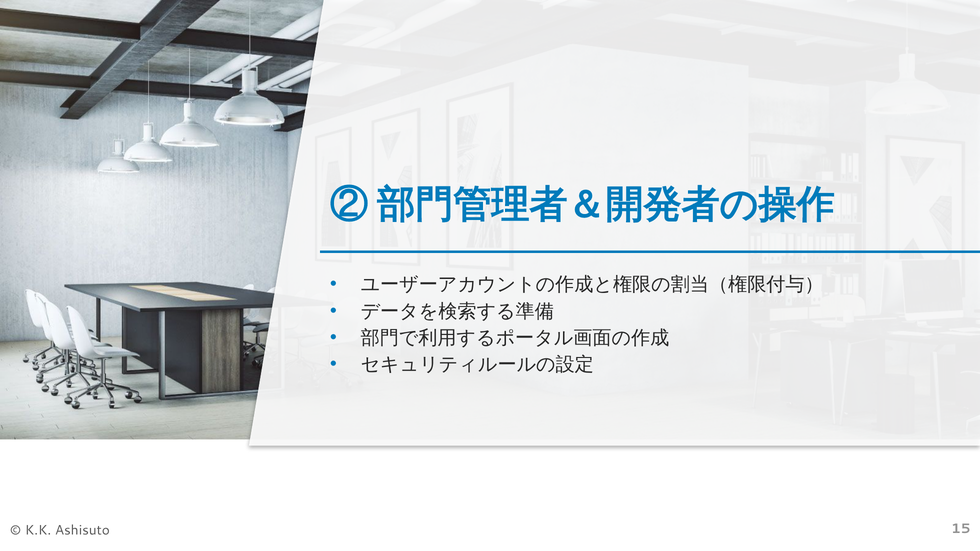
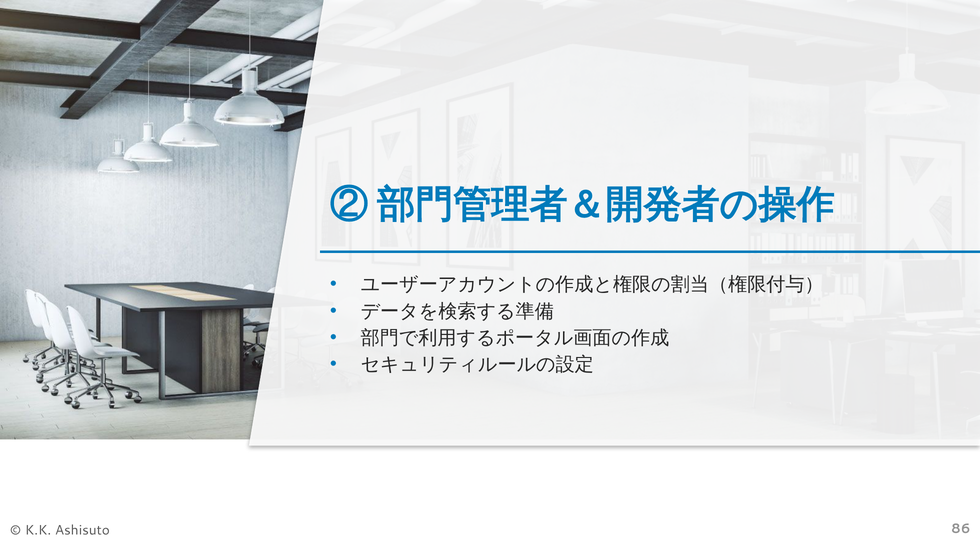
15: 15 -> 86 (961, 529)
